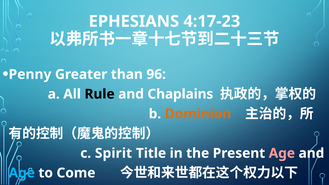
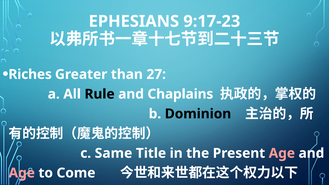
4:17-23: 4:17-23 -> 9:17-23 (212, 21)
Penny: Penny -> Riches (30, 74)
96: 96 -> 27 (156, 74)
Dominion colour: orange -> black (198, 114)
Spirit: Spirit -> Same (114, 153)
Age colour: light blue -> pink (22, 173)
